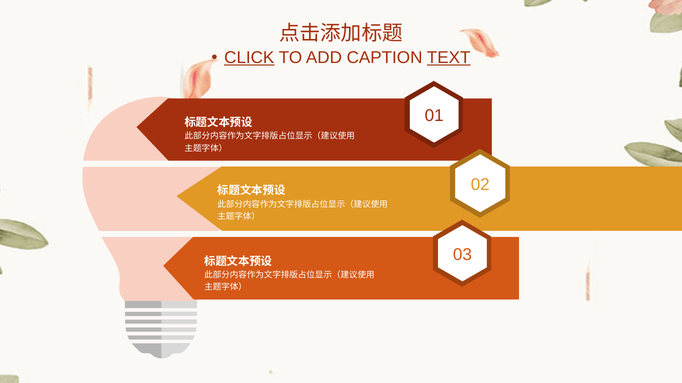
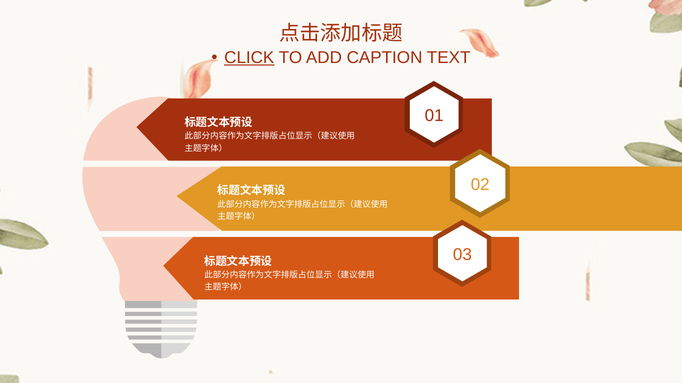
TEXT underline: present -> none (449, 58)
